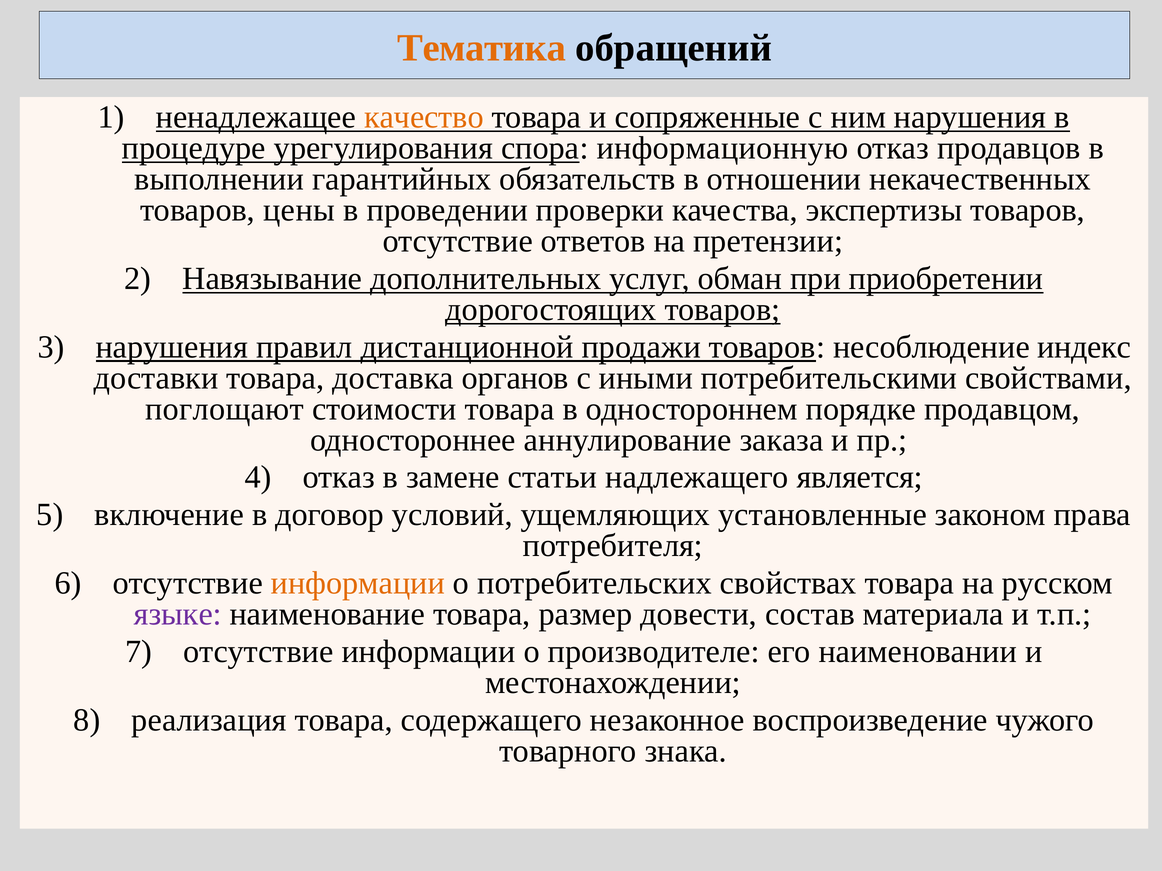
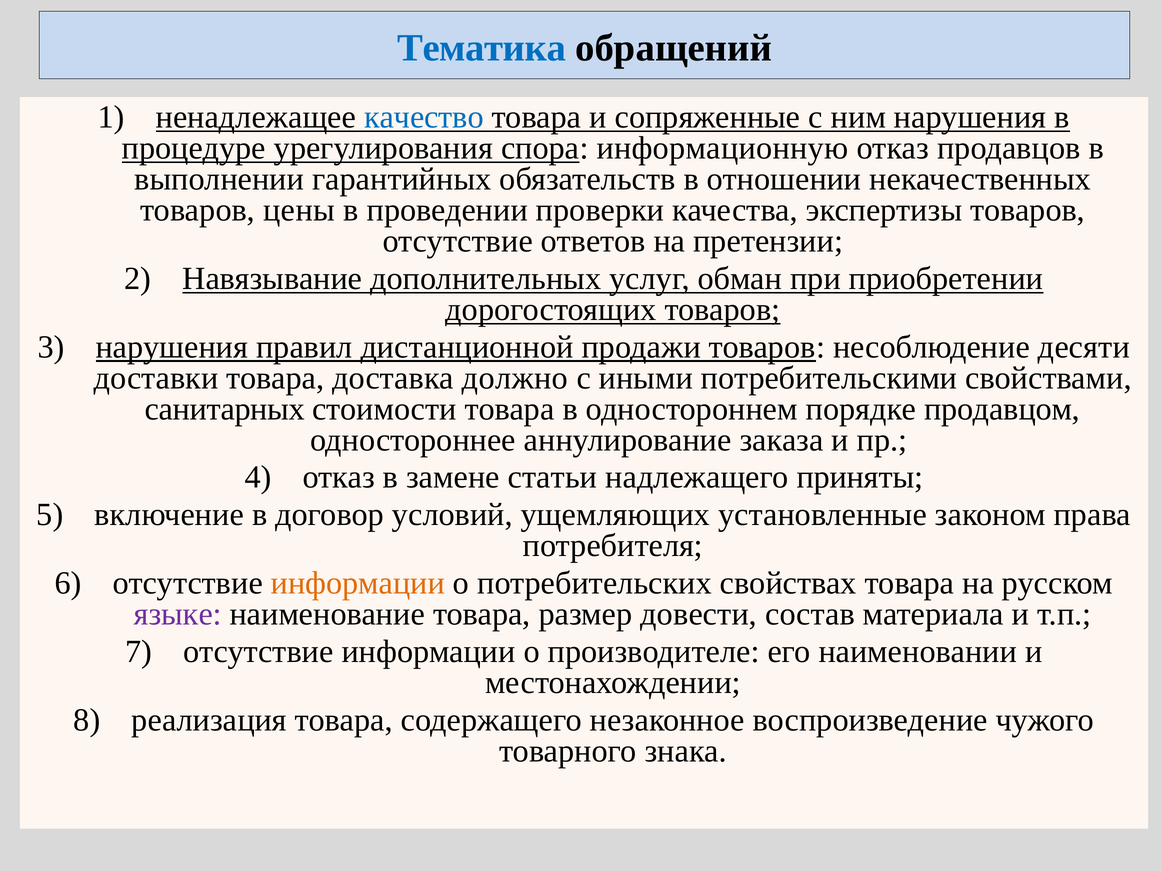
Тематика colour: orange -> blue (482, 48)
качество colour: orange -> blue (424, 117)
индекс: индекс -> десяти (1084, 347)
органов: органов -> должно (515, 378)
поглощают: поглощают -> санитарных (225, 409)
является: является -> приняты (860, 478)
